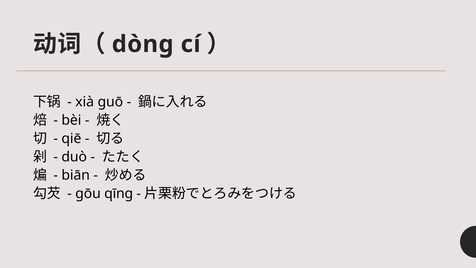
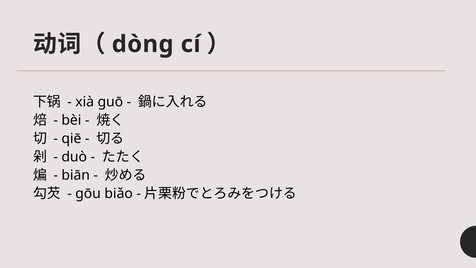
qīng: qīng -> biǎo (119, 193)
